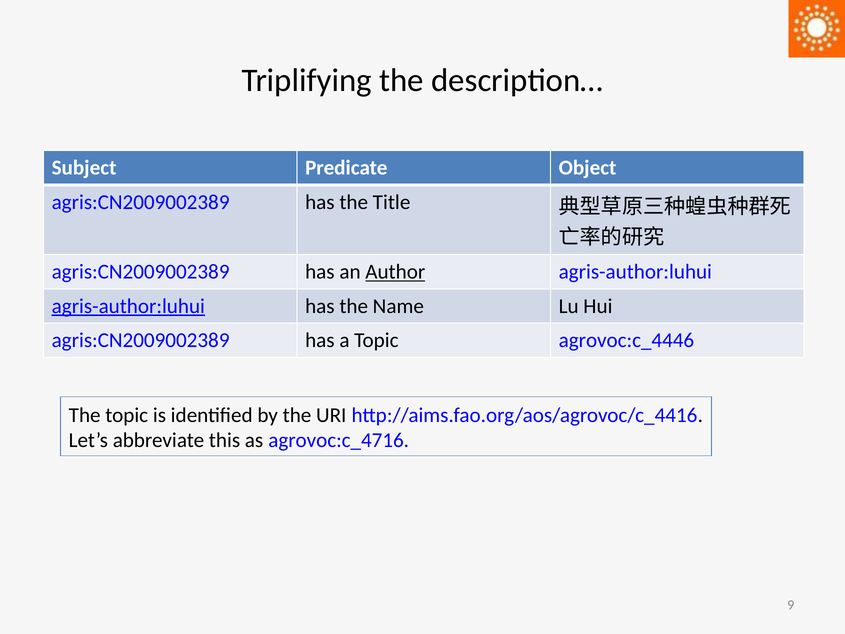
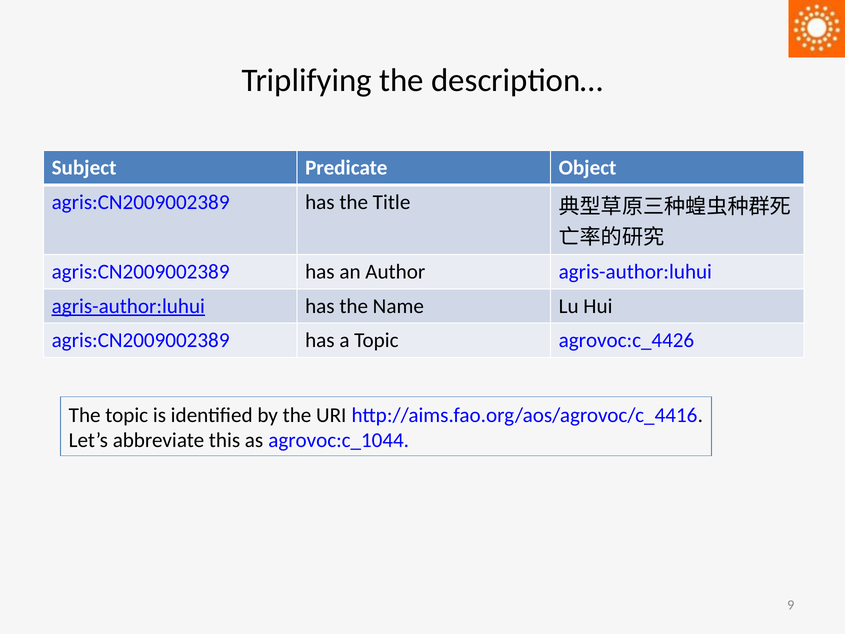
Author underline: present -> none (395, 272)
agrovoc:c_4446: agrovoc:c_4446 -> agrovoc:c_4426 (626, 340)
agrovoc:c_4716: agrovoc:c_4716 -> agrovoc:c_1044 (339, 440)
